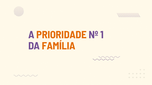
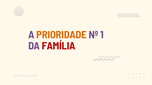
FAMÍLIA colour: orange -> red (59, 46)
